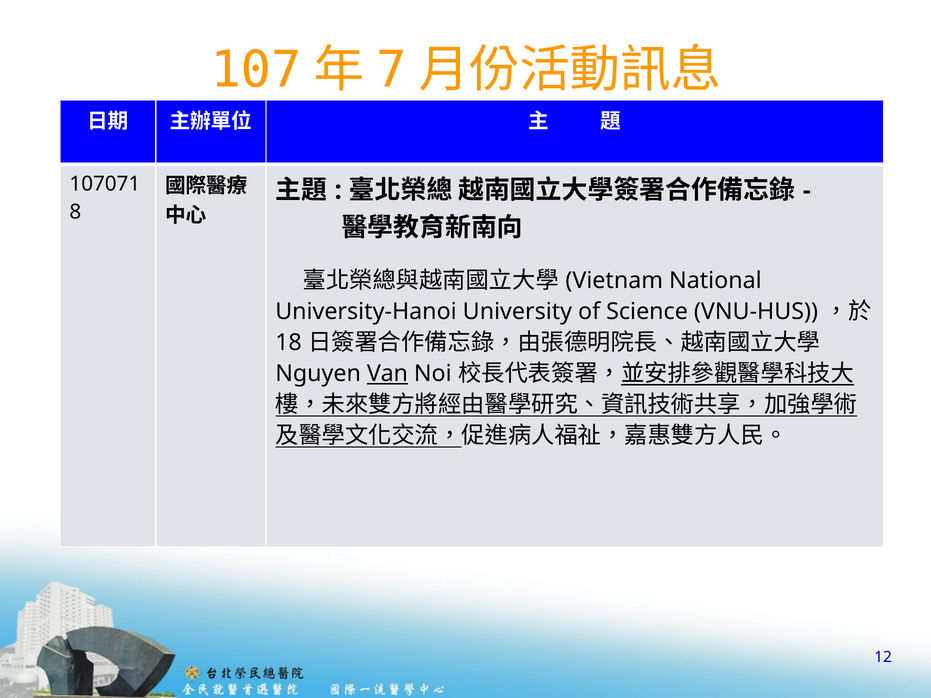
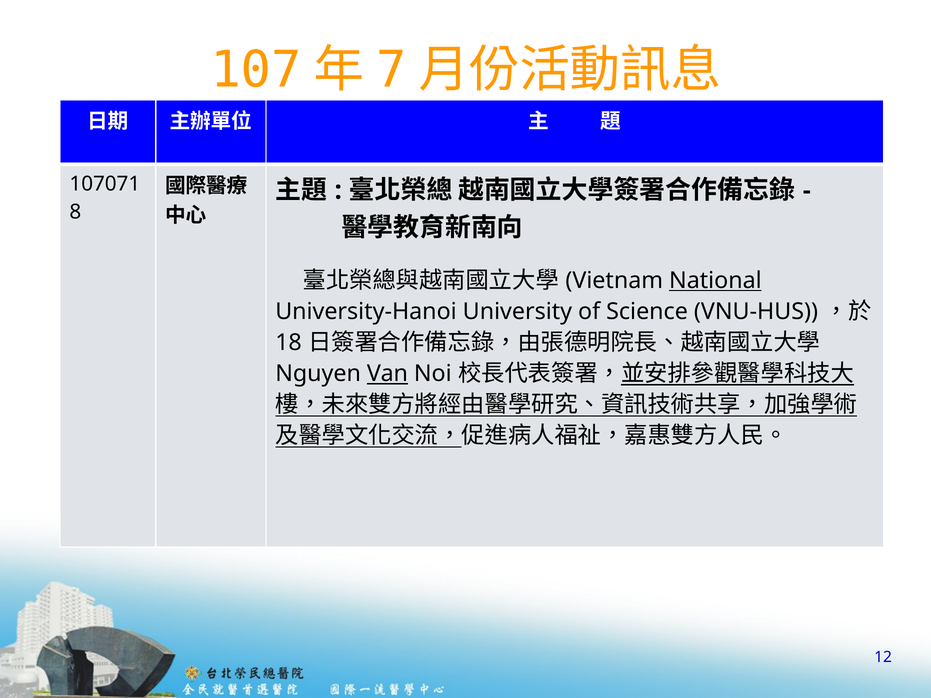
National underline: none -> present (715, 281)
